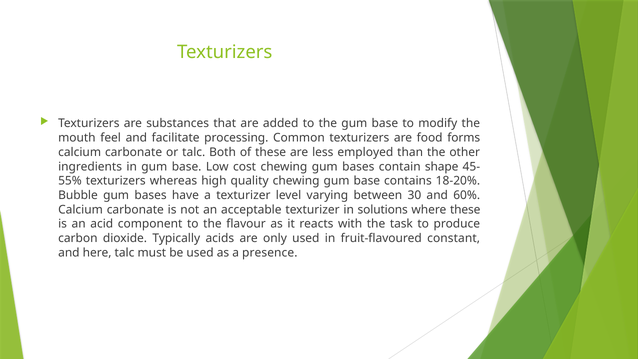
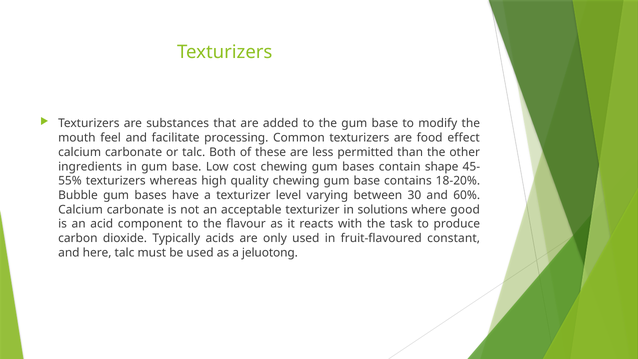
forms: forms -> effect (464, 138)
employed: employed -> permitted (365, 152)
where these: these -> good (465, 210)
presence: presence -> jeluotong (270, 253)
